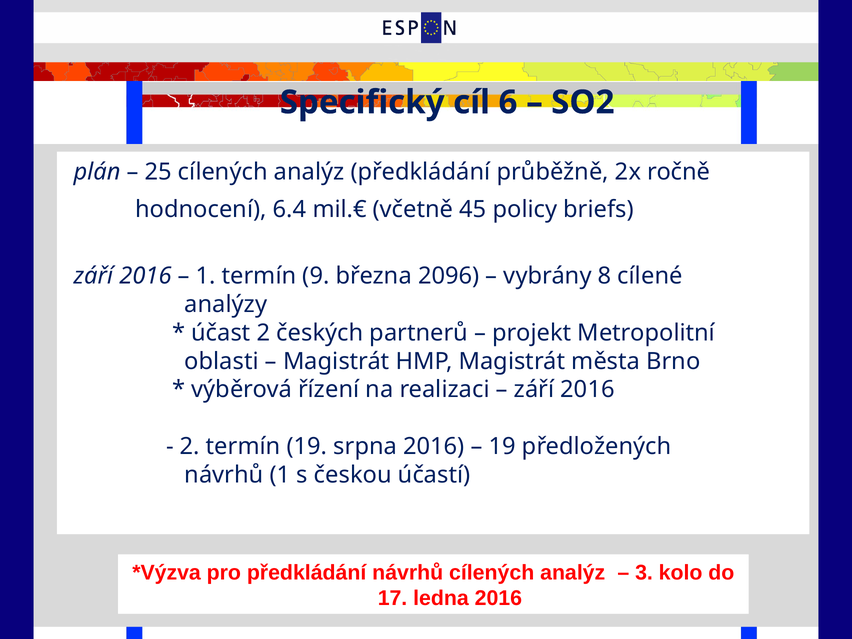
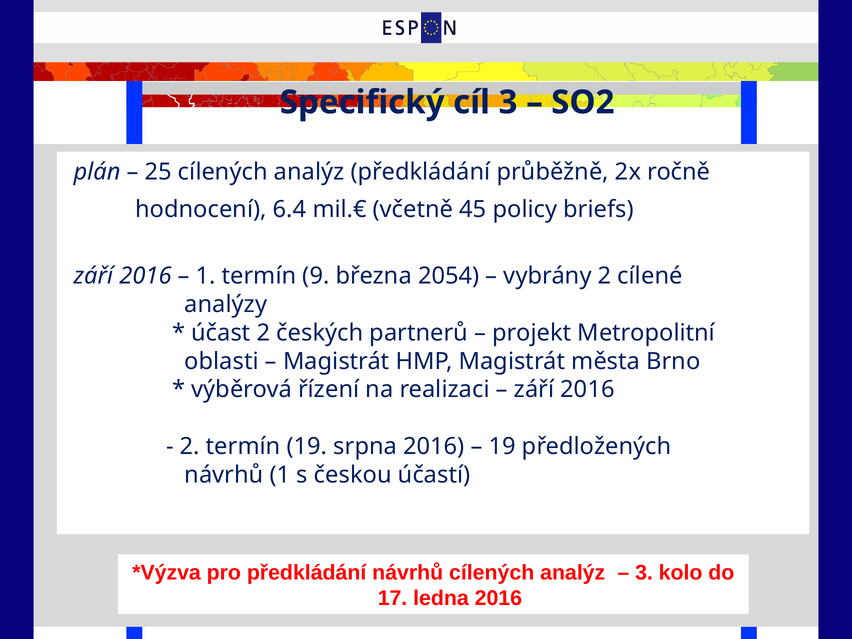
cíl 6: 6 -> 3 (508, 102)
2096: 2096 -> 2054 (449, 276)
vybrány 8: 8 -> 2 (605, 276)
